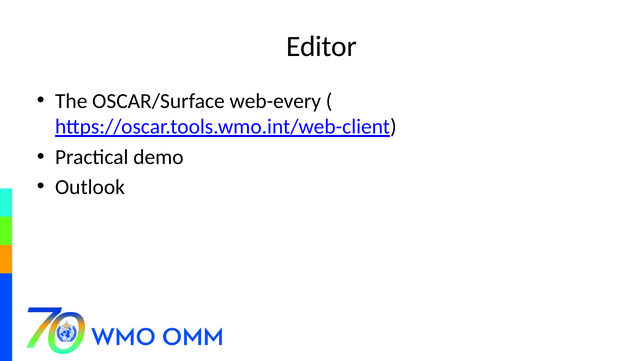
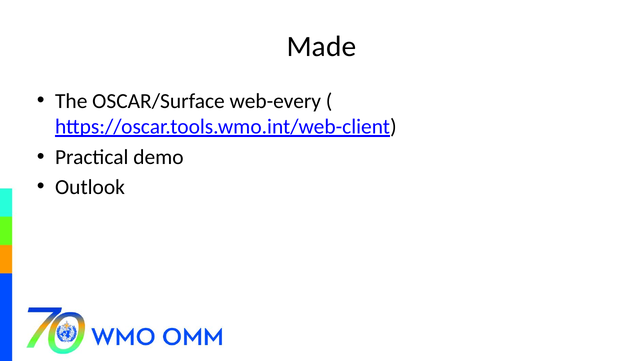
Editor: Editor -> Made (321, 47)
